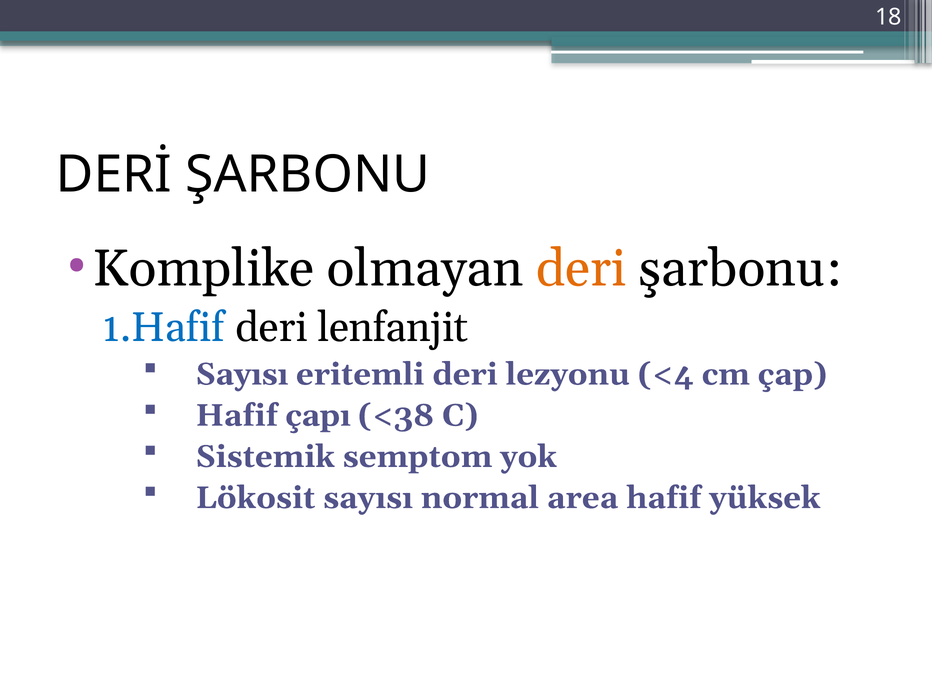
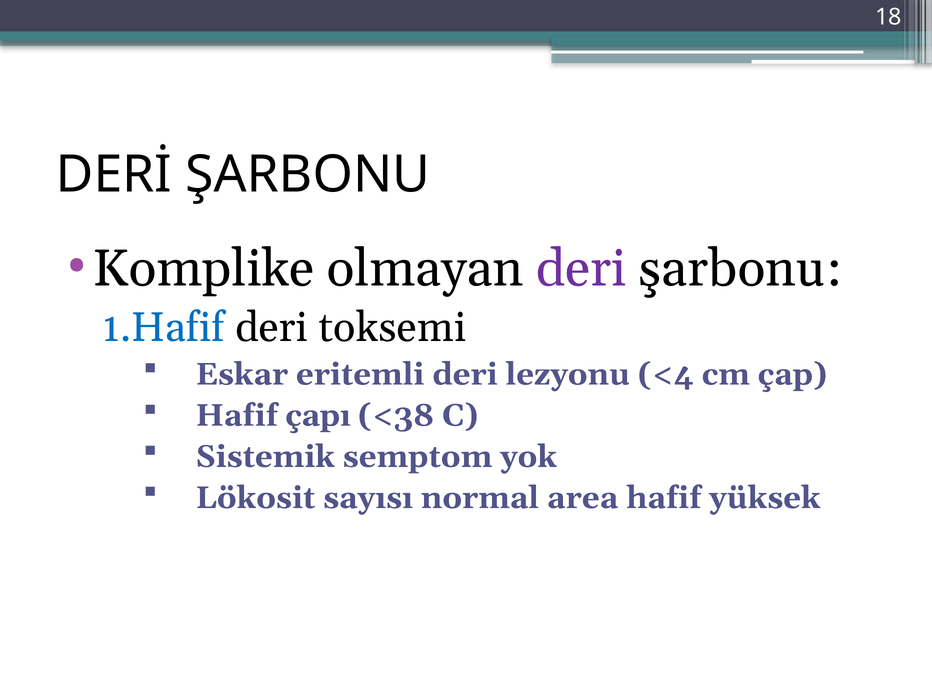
deri colour: orange -> purple (581, 269)
lenfanjit: lenfanjit -> toksemi (393, 328)
Sayısı: Sayısı -> Eskar (242, 374)
